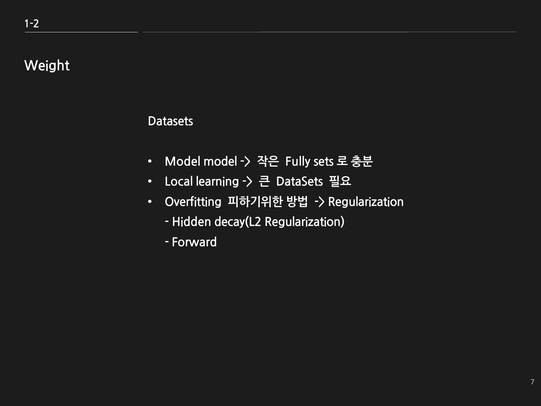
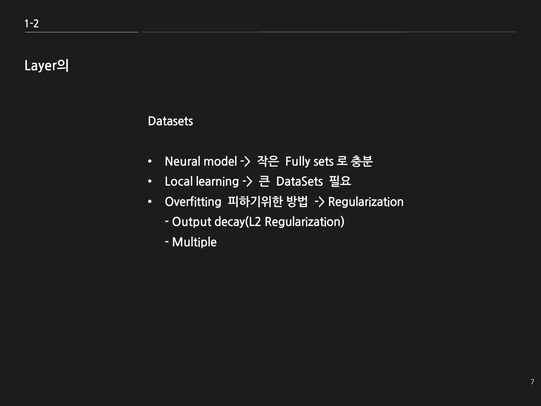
Weight: Weight -> Layer의 (47, 66)
Model: Model -> Neural (183, 162)
Hidden: Hidden -> Output (192, 222)
Forward: Forward -> Multiple (194, 242)
